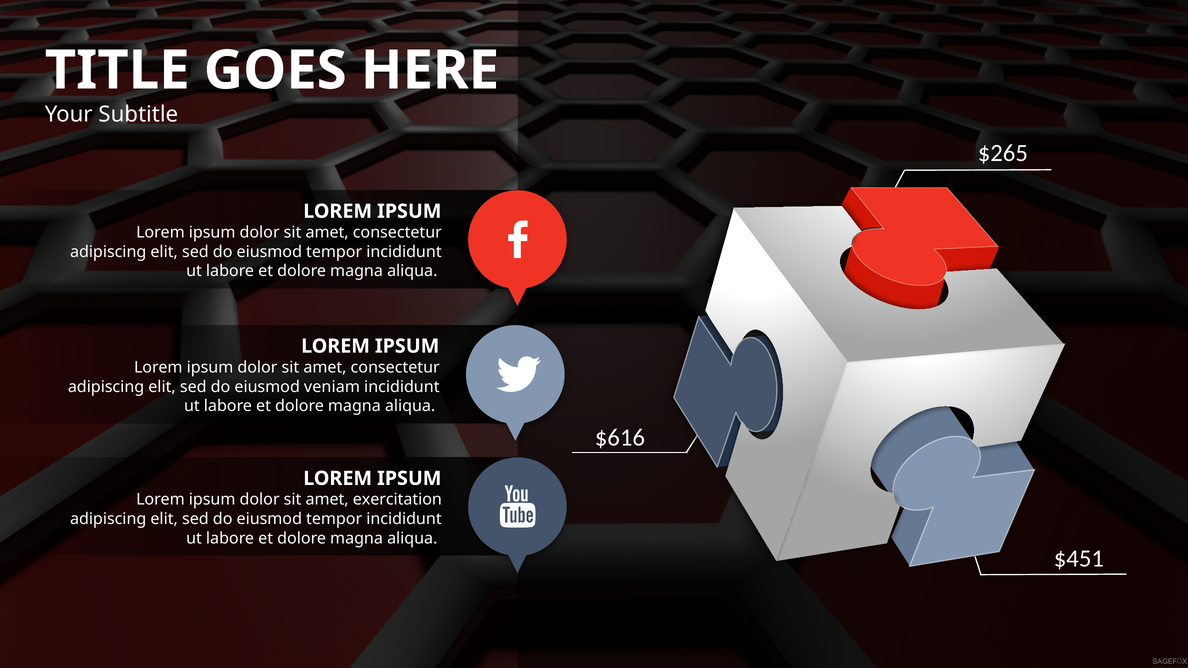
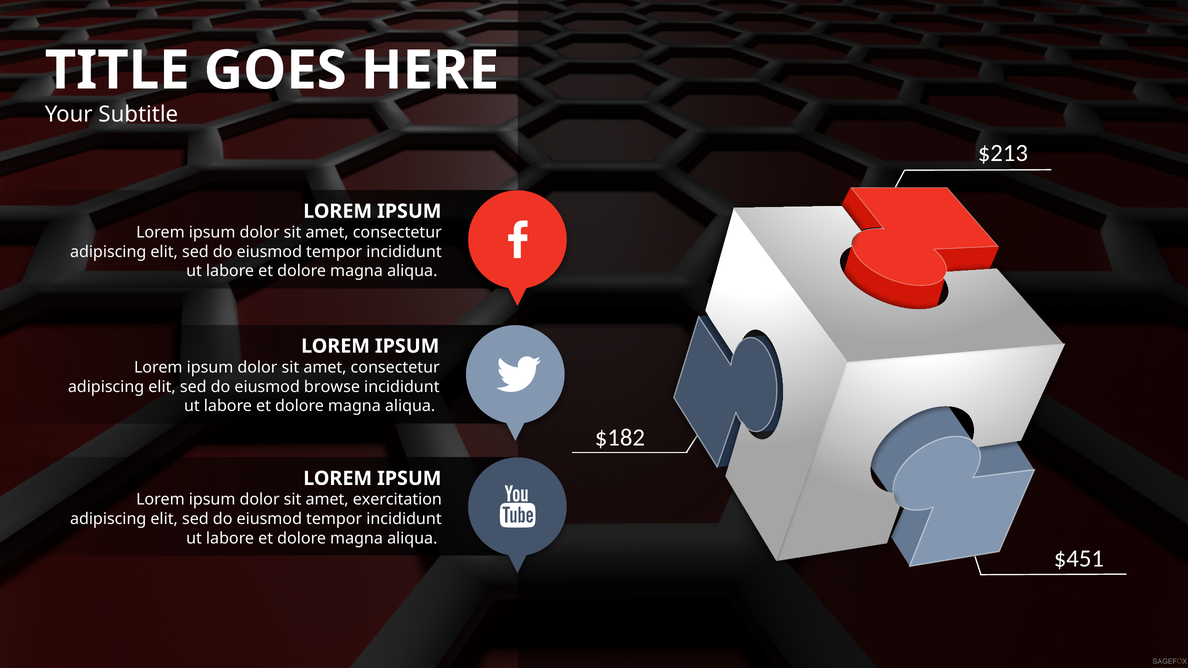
$265: $265 -> $213 (1003, 153)
veniam: veniam -> browse (332, 387)
$616: $616 -> $182 (620, 438)
